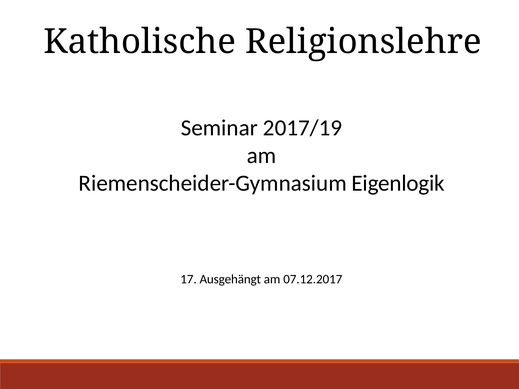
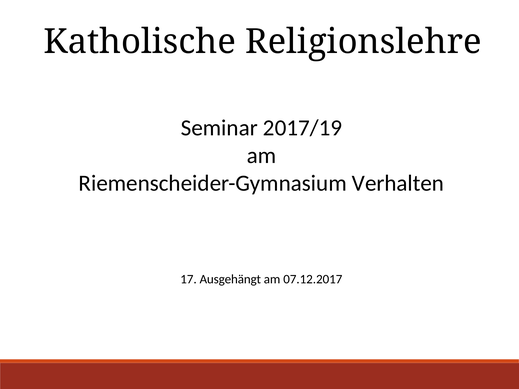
Eigenlogik: Eigenlogik -> Verhalten (398, 183)
